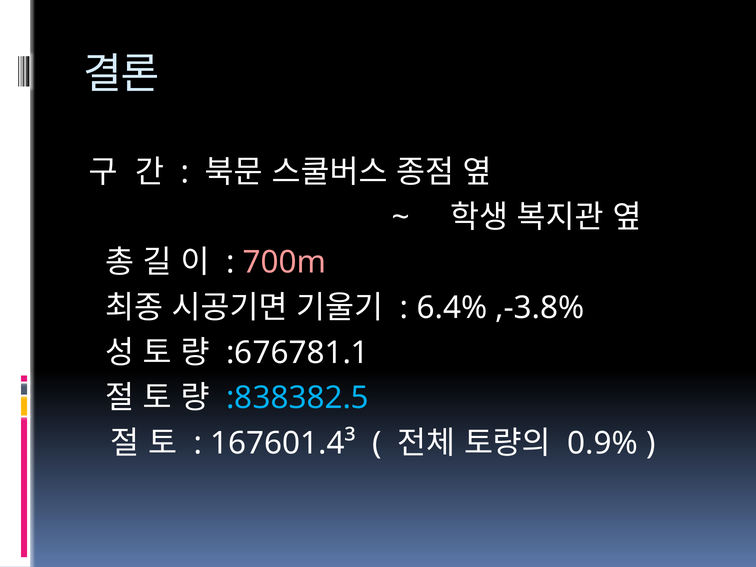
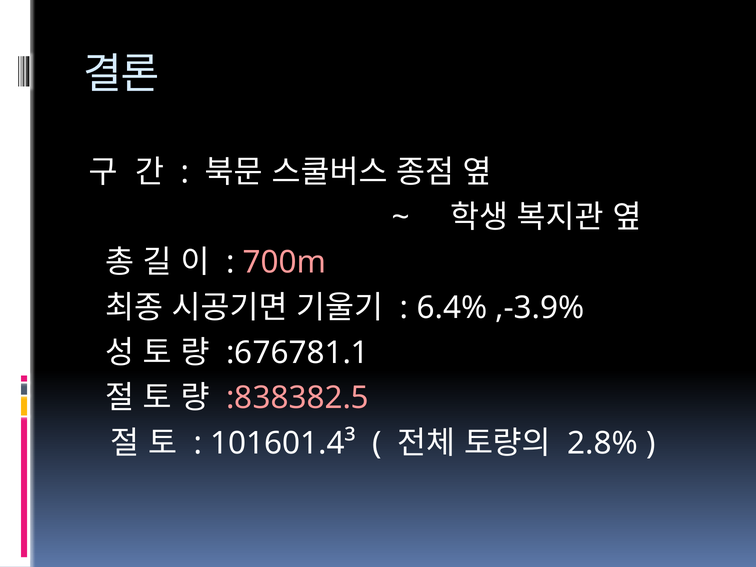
,-3.8%: ,-3.8% -> ,-3.9% (540, 308)
:838382.5 colour: light blue -> pink (298, 398)
167601.4³: 167601.4³ -> 101601.4³ (283, 443)
0.9%: 0.9% -> 2.8% (603, 443)
